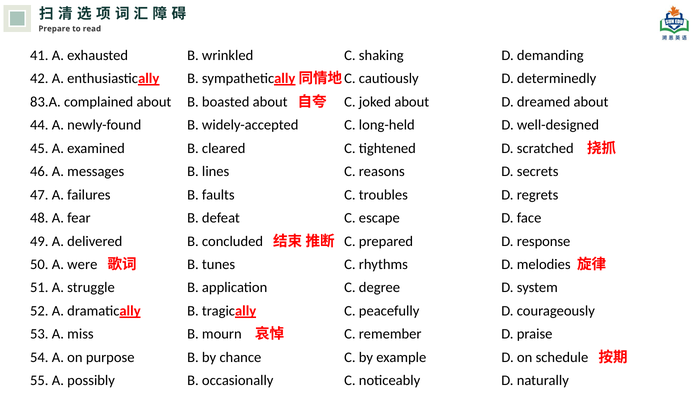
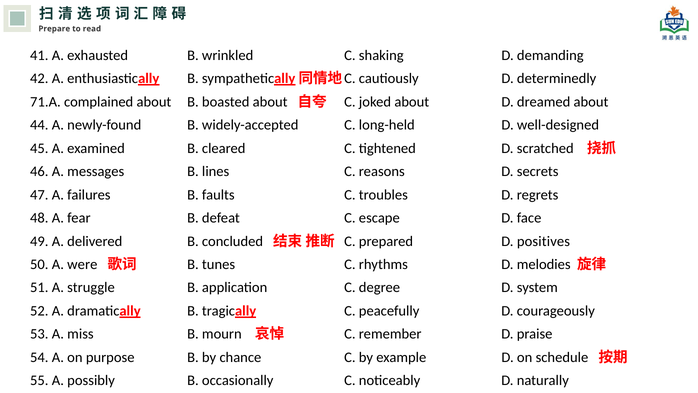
83.A: 83.A -> 71.A (45, 102)
response: response -> positives (543, 241)
